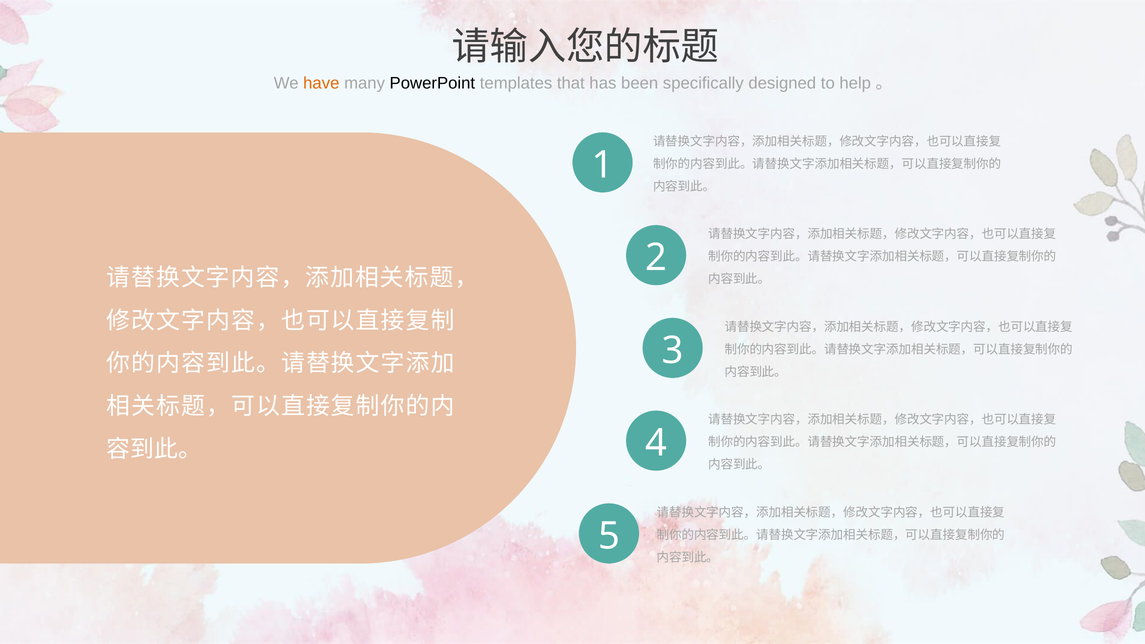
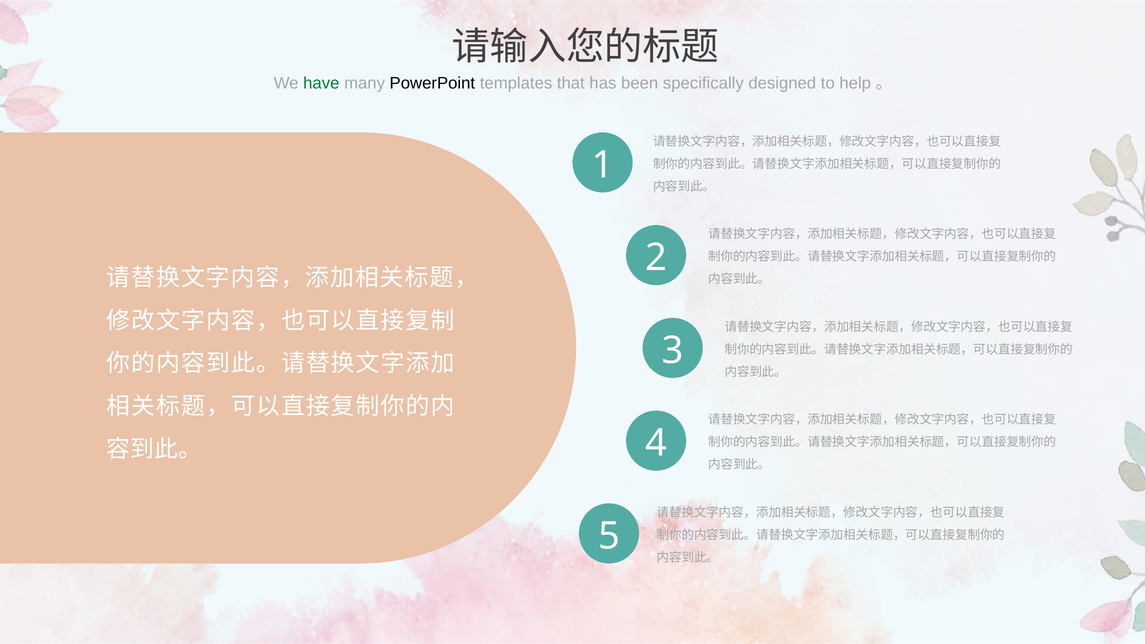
have colour: orange -> green (321, 83)
